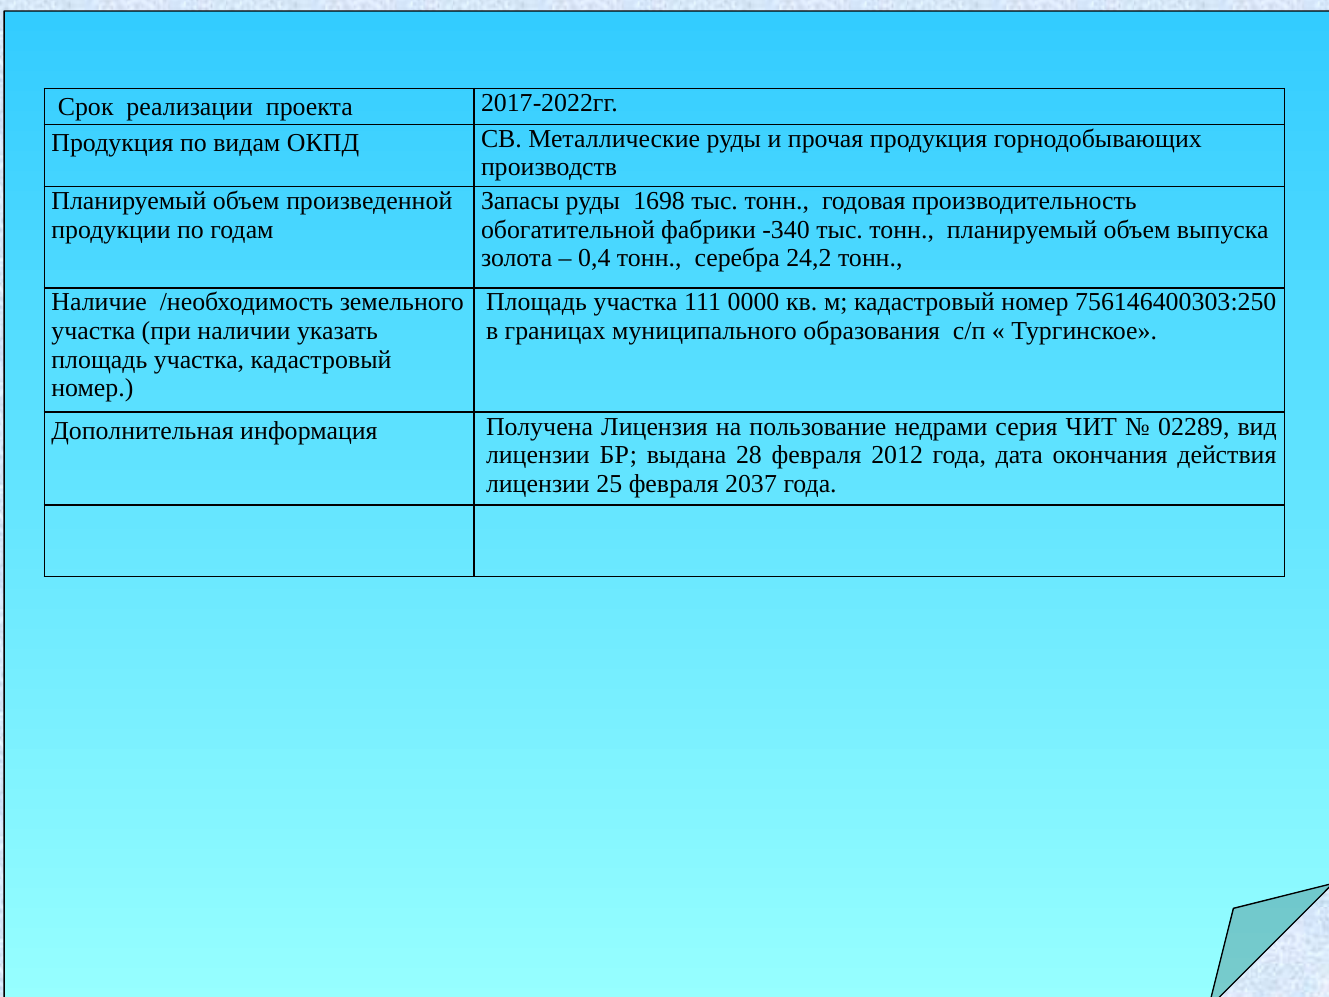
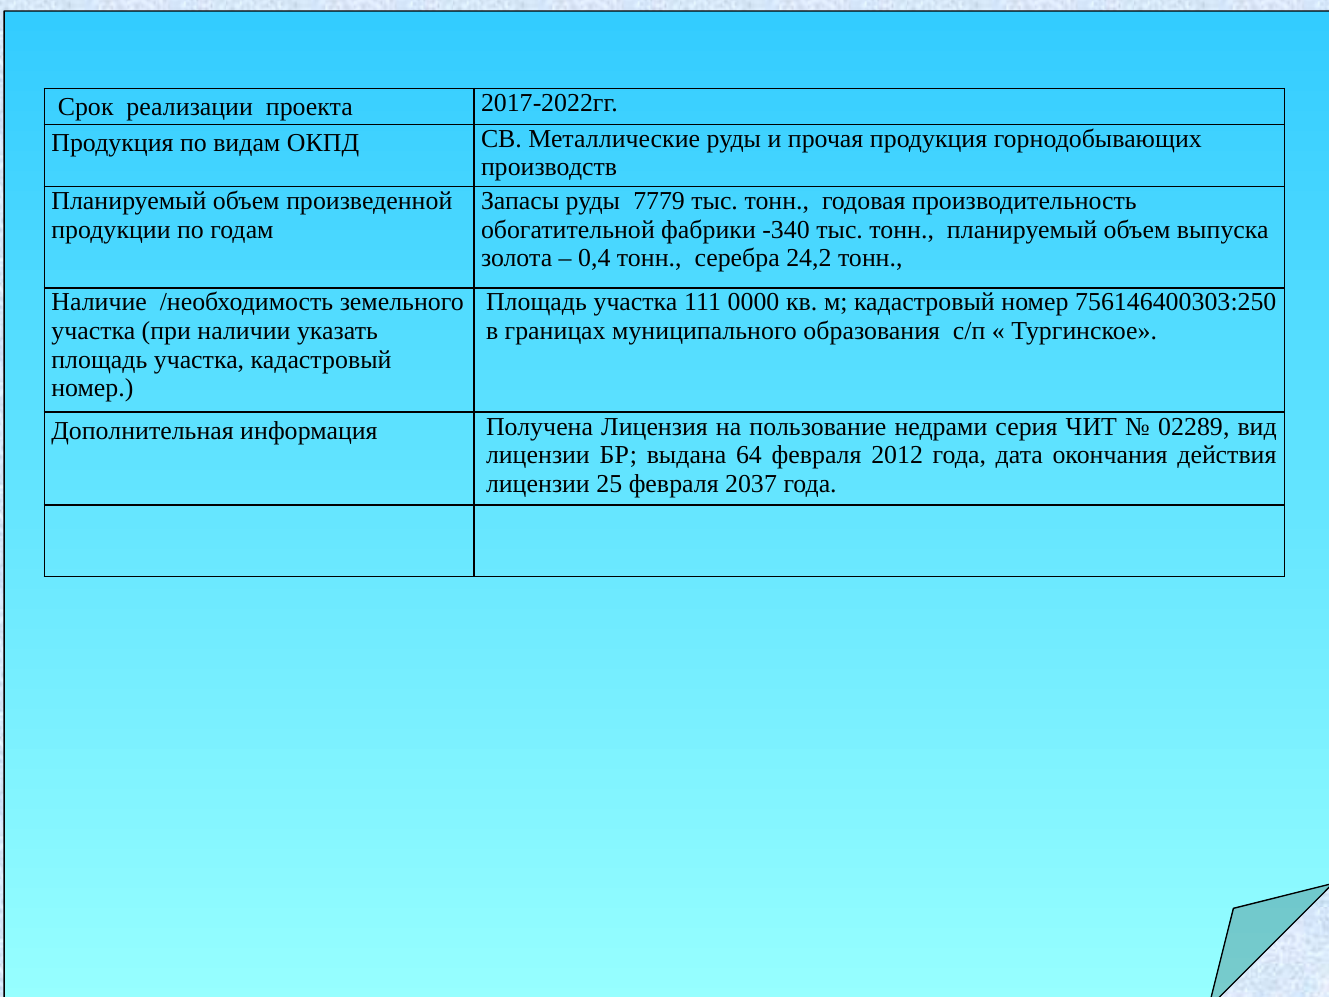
1698: 1698 -> 7779 (659, 201)
28: 28 -> 64 (749, 455)
